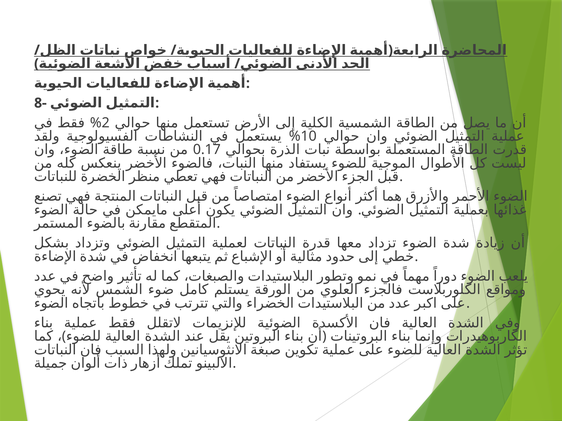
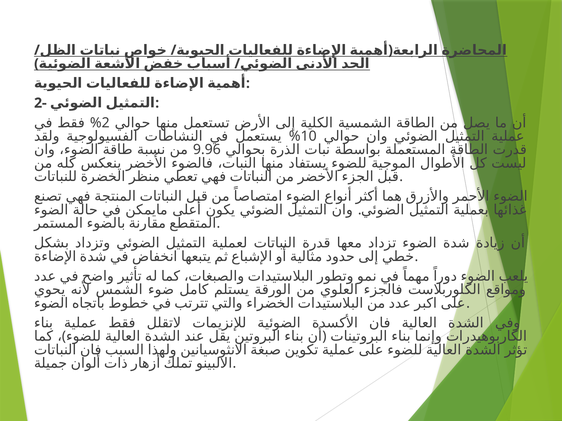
8-: 8- -> 2- (40, 103)
0.17: 0.17 -> 9.96 (207, 150)
